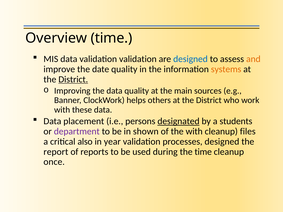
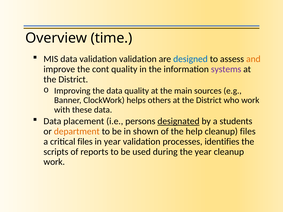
date: date -> cont (101, 69)
systems colour: orange -> purple (226, 69)
District underline: present -> none (73, 79)
department colour: purple -> orange (77, 132)
the with: with -> help (194, 132)
critical also: also -> files (85, 142)
processes designed: designed -> identifies (222, 142)
report: report -> scripts (56, 152)
the time: time -> year (203, 152)
once: once -> work (54, 162)
